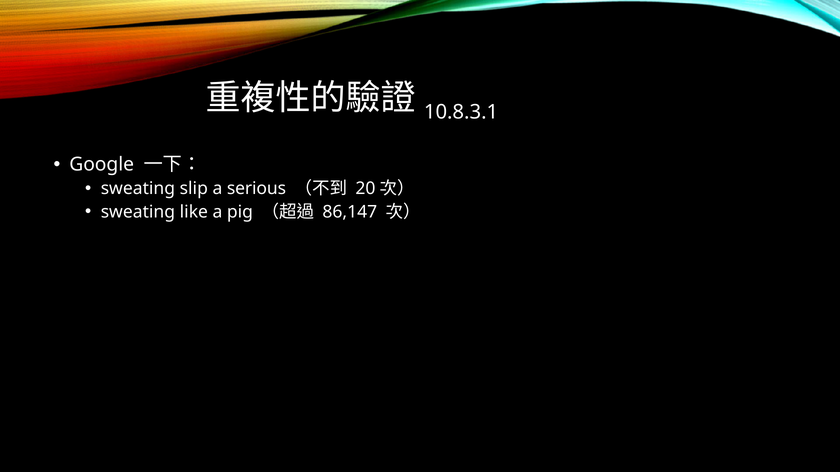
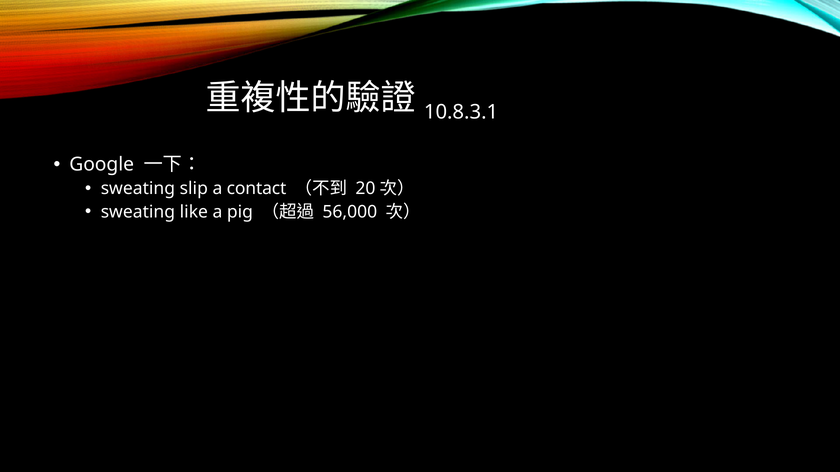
serious: serious -> contact (257, 189)
86,147: 86,147 -> 56,000 (350, 212)
